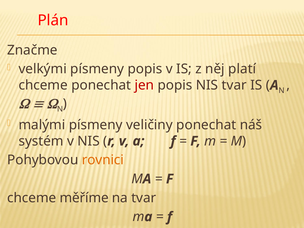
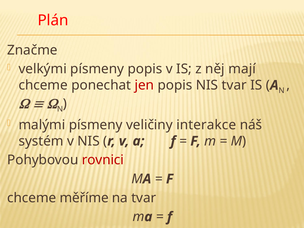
platí: platí -> mají (242, 69)
veličiny ponechat: ponechat -> interakce (206, 125)
rovnici colour: orange -> red (103, 160)
